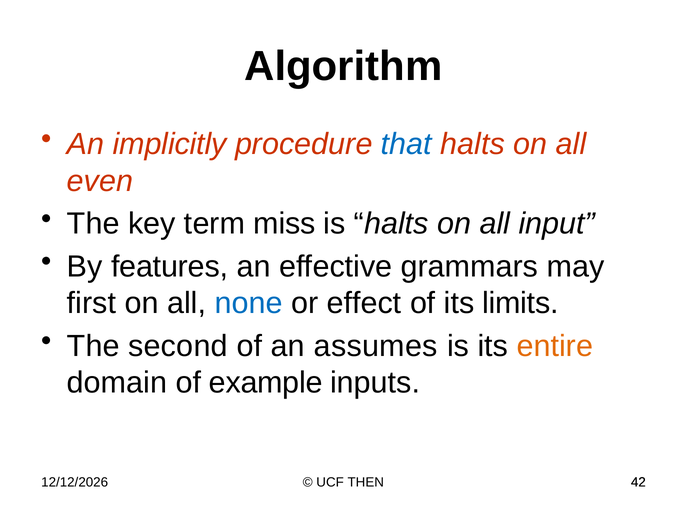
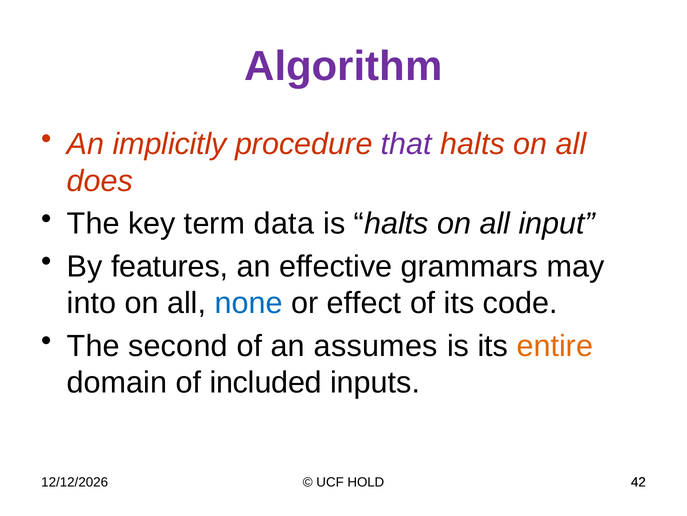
Algorithm colour: black -> purple (343, 67)
that colour: blue -> purple (406, 144)
even: even -> does (100, 181)
miss: miss -> data (284, 224)
first: first -> into (92, 303)
limits: limits -> code (520, 303)
example: example -> included (266, 382)
THEN: THEN -> HOLD (366, 482)
